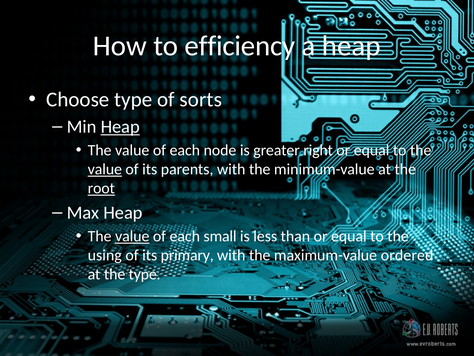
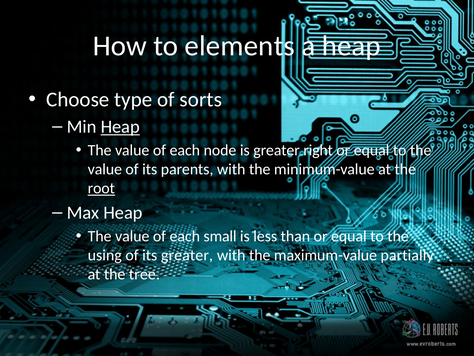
efficiency: efficiency -> elements (240, 46)
value underline: present -> none (105, 169)
value underline: present -> none (132, 236)
its primary: primary -> greater (187, 255)
ordered: ordered -> partially (407, 255)
the type: type -> tree (144, 274)
